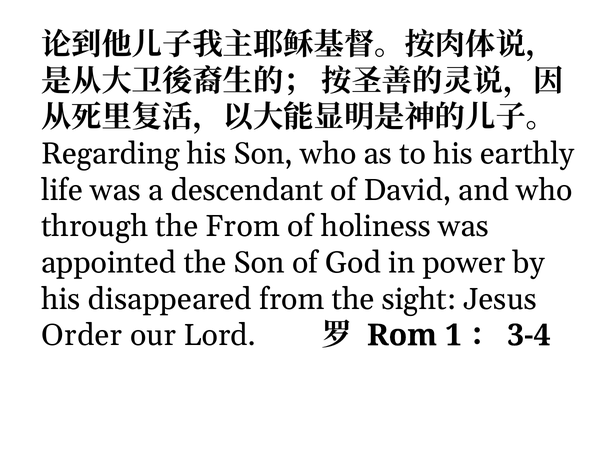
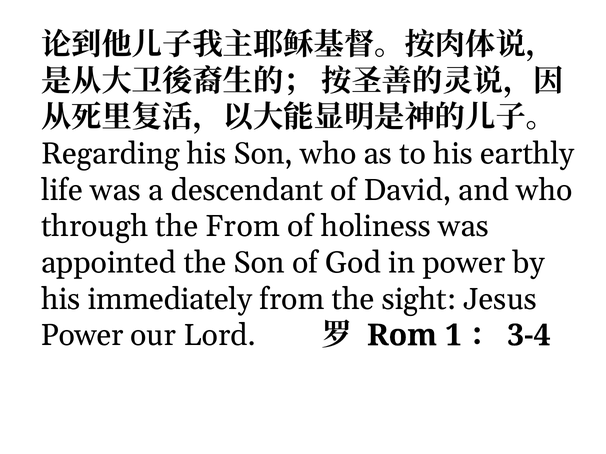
disappeared: disappeared -> immediately (170, 299)
Order: Order -> Power (82, 336)
